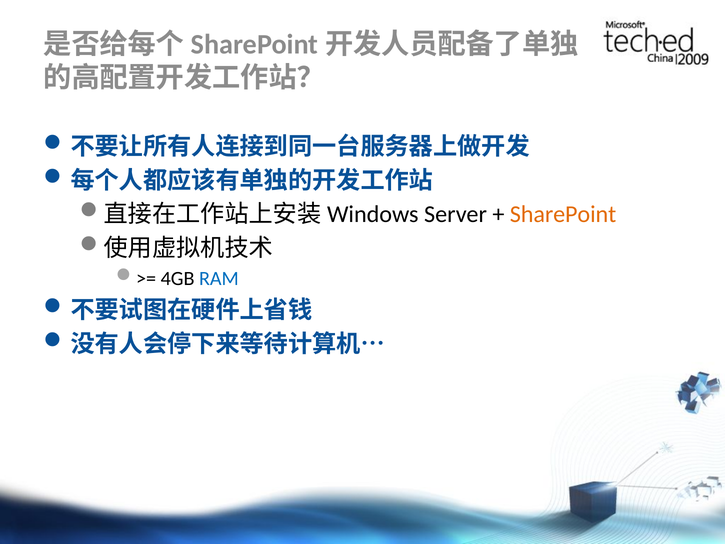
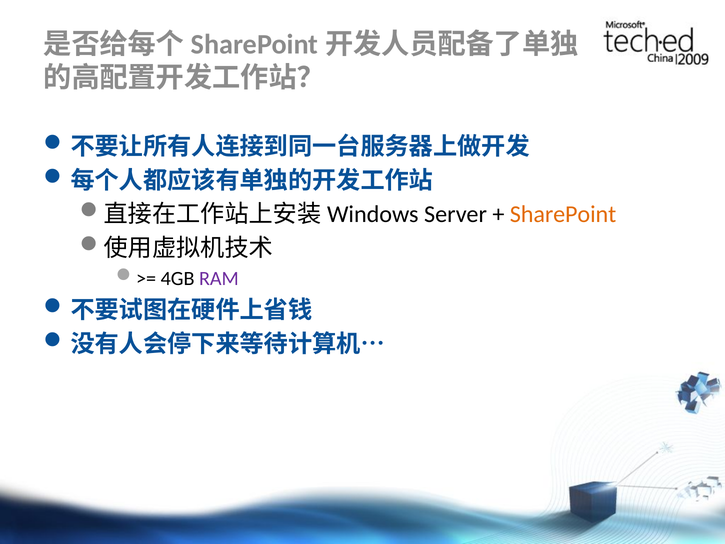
RAM colour: blue -> purple (219, 278)
